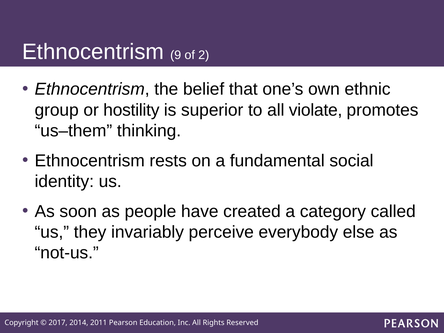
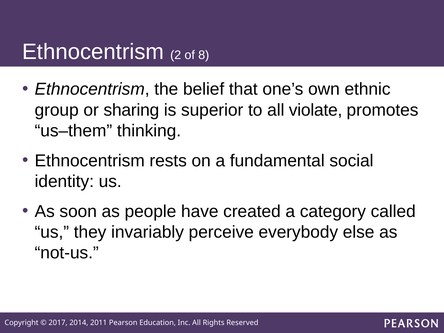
9: 9 -> 2 (176, 55)
2: 2 -> 8 (204, 55)
hostility: hostility -> sharing (131, 110)
